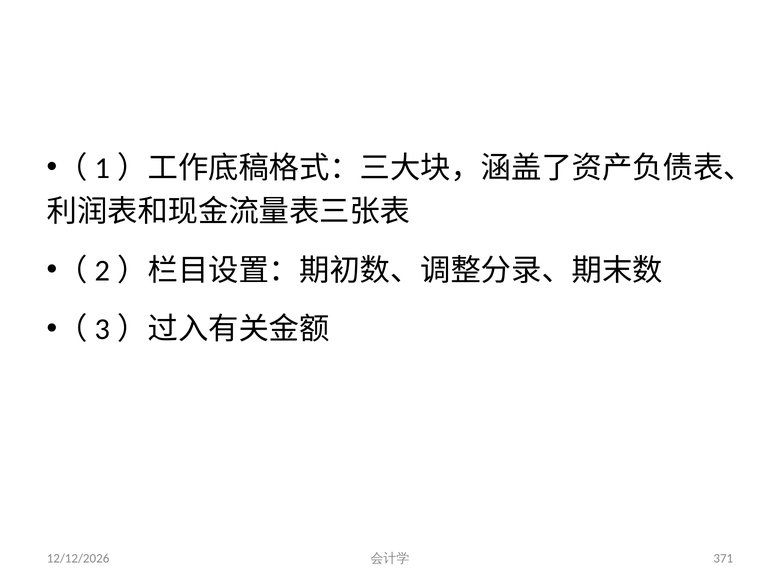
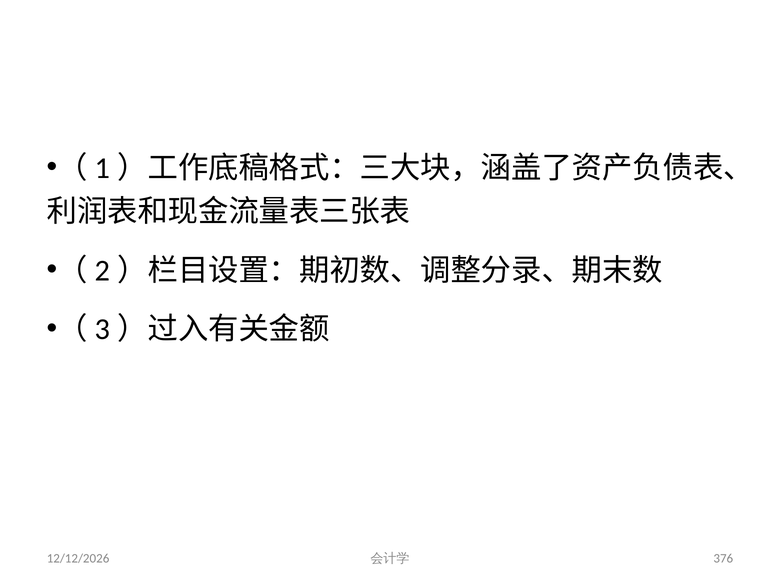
371: 371 -> 376 (723, 559)
